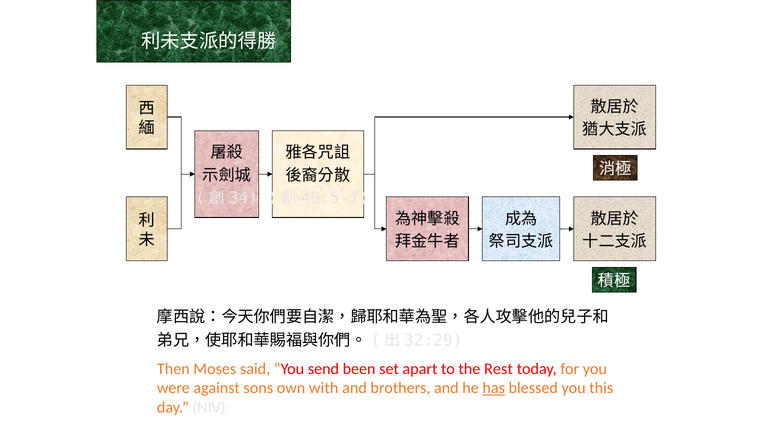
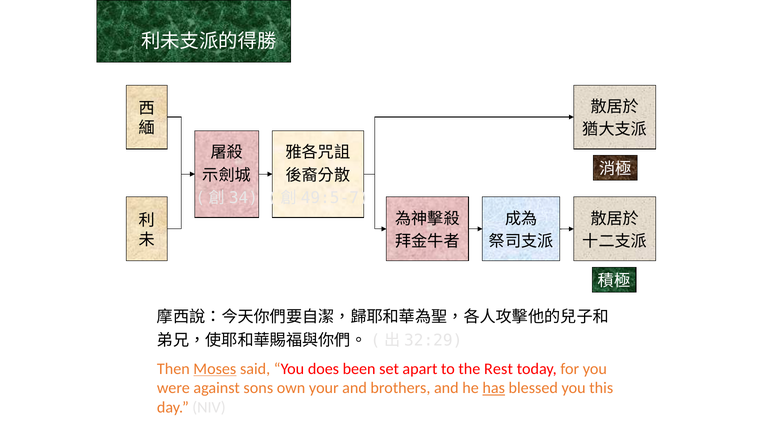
Moses underline: none -> present (215, 369)
send: send -> does (323, 369)
with: with -> your (324, 388)
